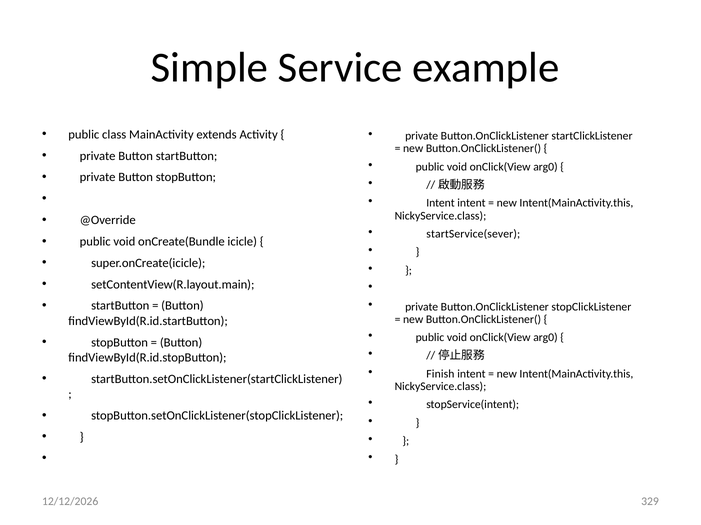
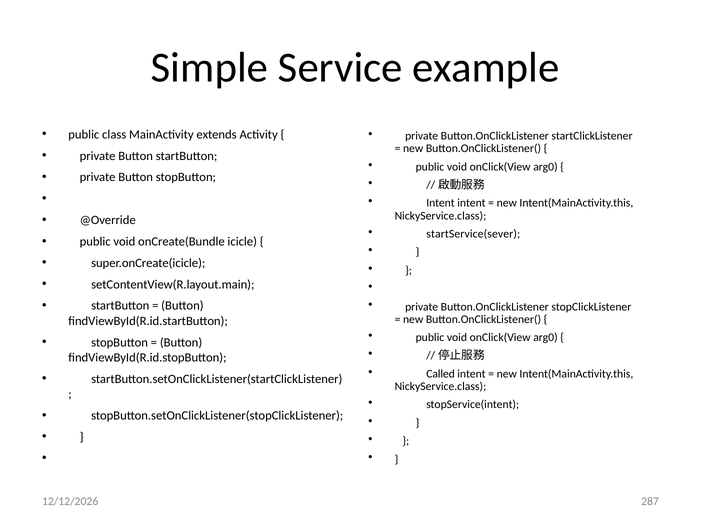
Finish: Finish -> Called (441, 374)
329: 329 -> 287 (650, 502)
